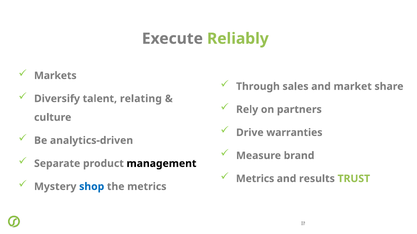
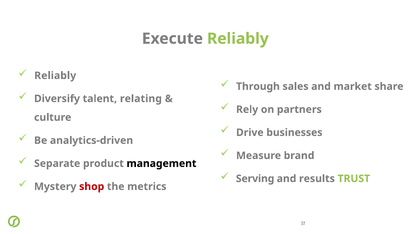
Markets: Markets -> Reliably (55, 76)
warranties: warranties -> businesses (294, 133)
Metrics: Metrics -> Serving (255, 179)
shop colour: blue -> red (92, 187)
